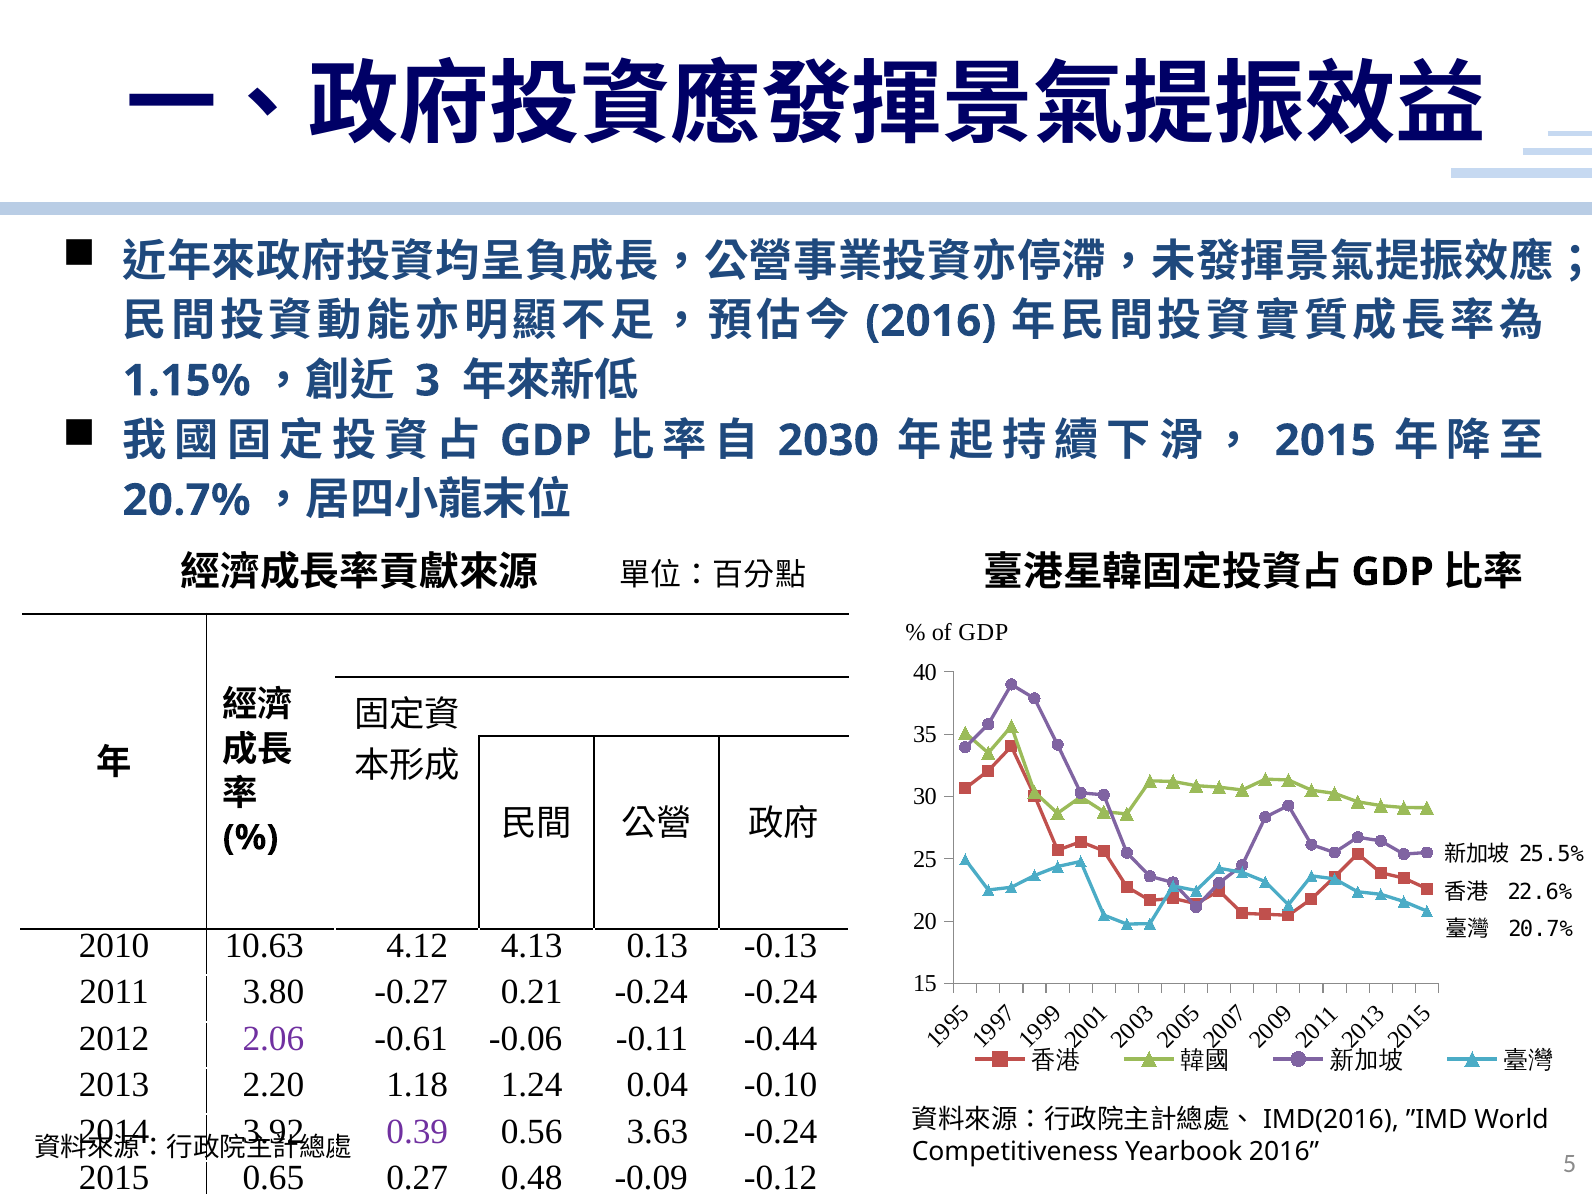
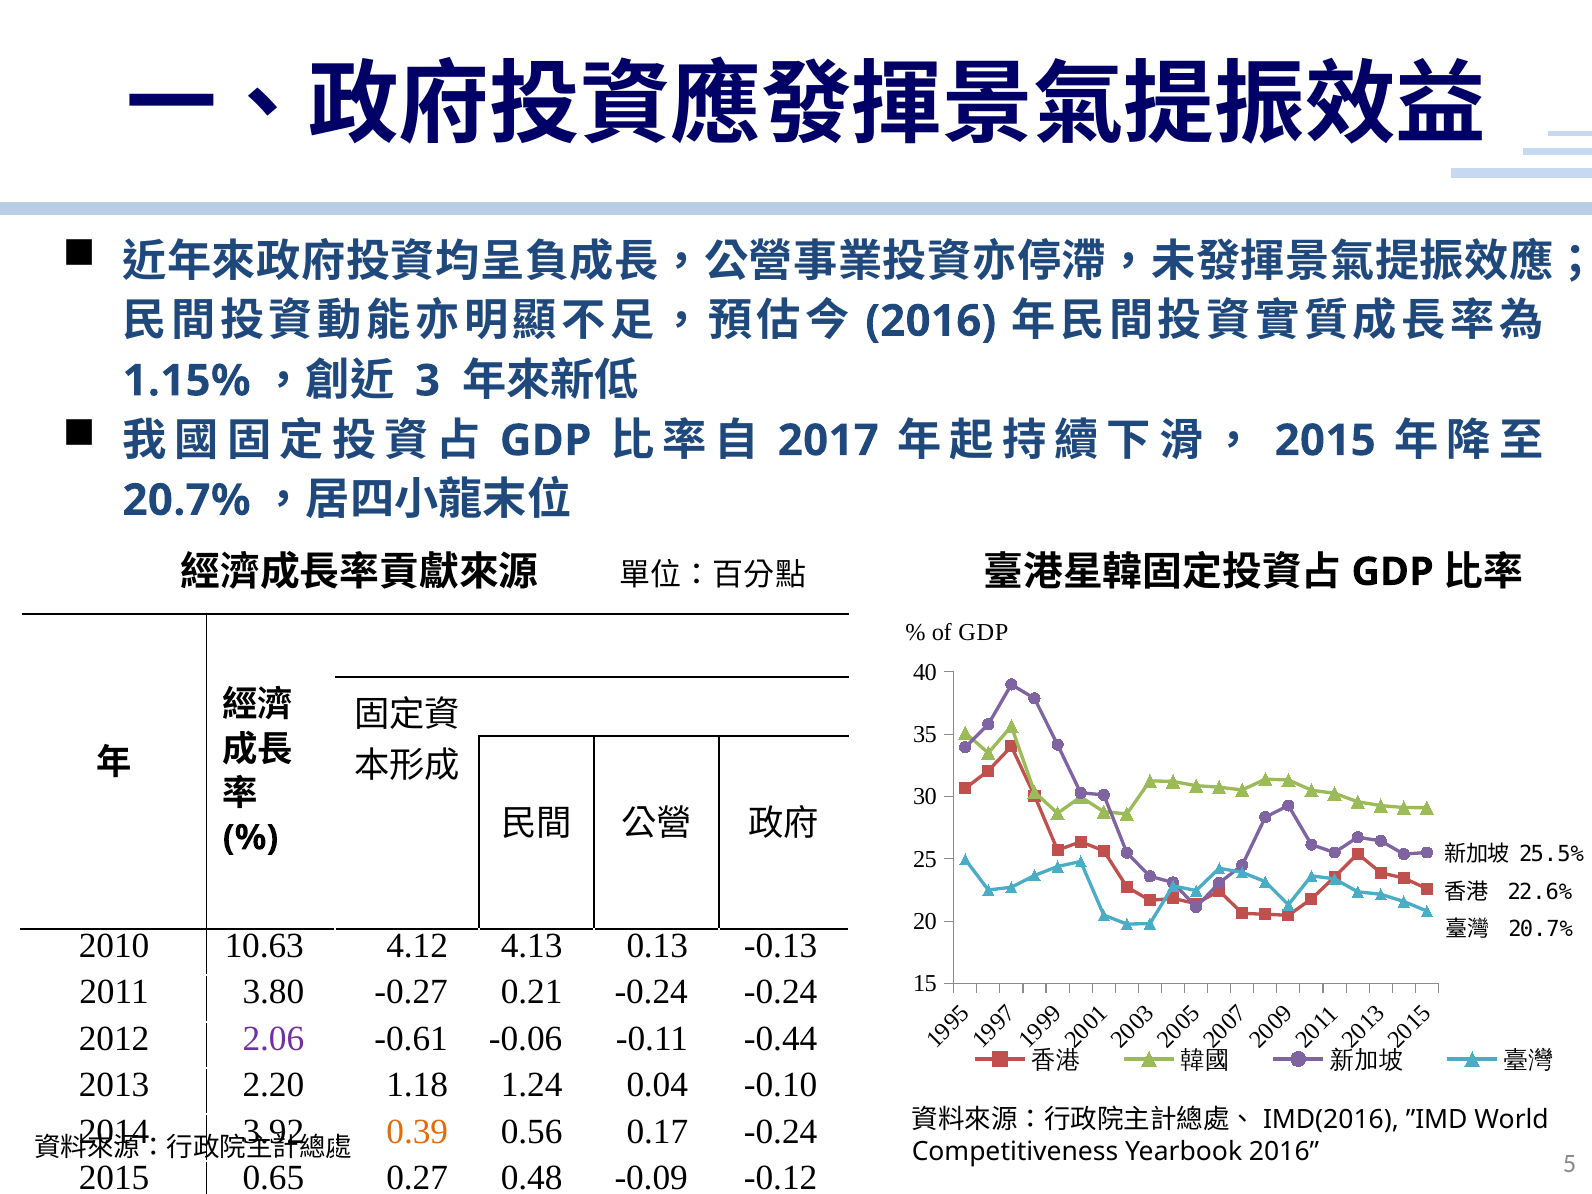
2030: 2030 -> 2017 (828, 441)
0.39 colour: purple -> orange (417, 1131)
3.63: 3.63 -> 0.17 (657, 1131)
